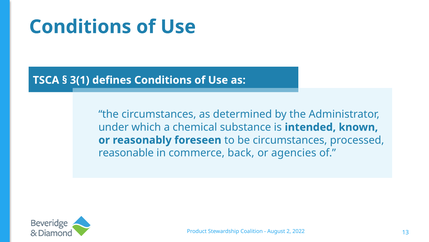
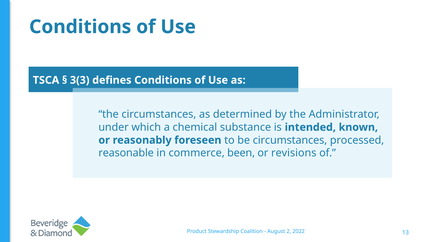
3(1: 3(1 -> 3(3 (80, 80)
back: back -> been (241, 153)
agencies: agencies -> revisions (294, 153)
